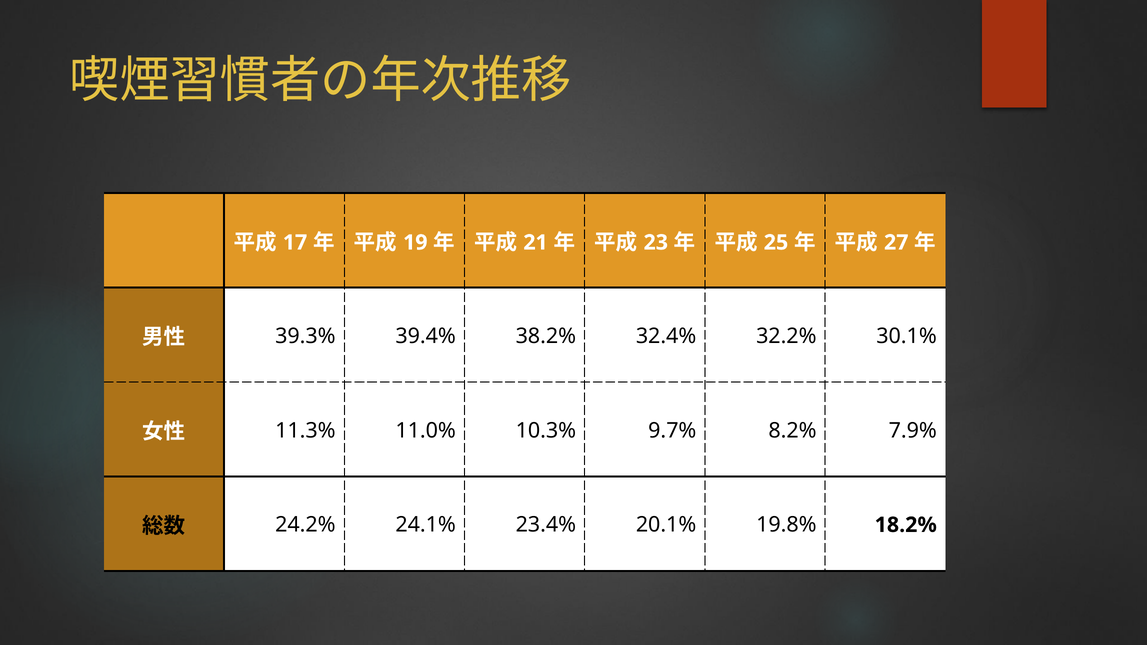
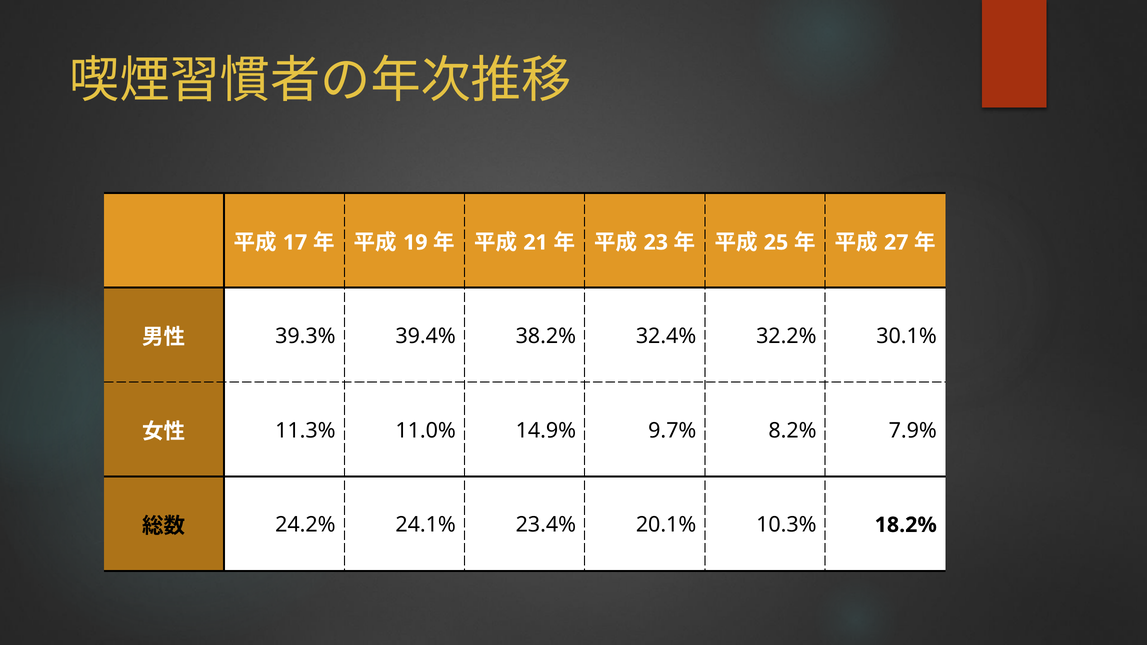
10.3%: 10.3% -> 14.9% (546, 431)
19.8%: 19.8% -> 10.3% (786, 525)
